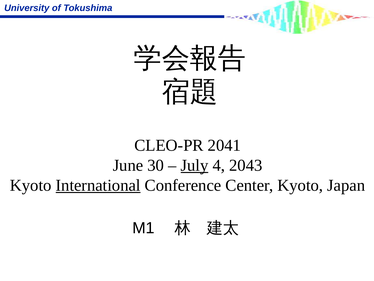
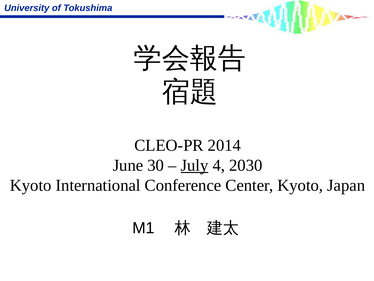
2041: 2041 -> 2014 (224, 145)
2043: 2043 -> 2030 (246, 165)
International underline: present -> none (98, 185)
